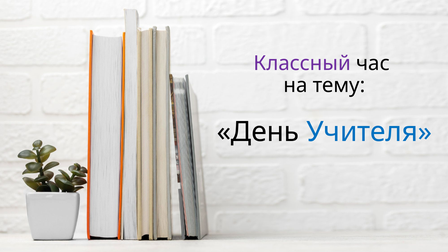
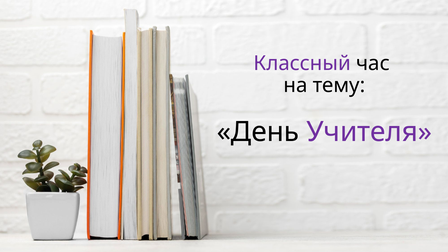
Учителя colour: blue -> purple (369, 132)
